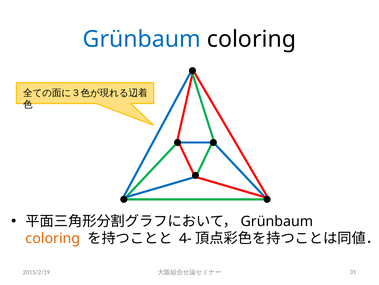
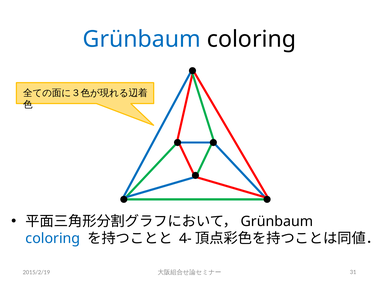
coloring colour: orange -> blue (53, 238)
